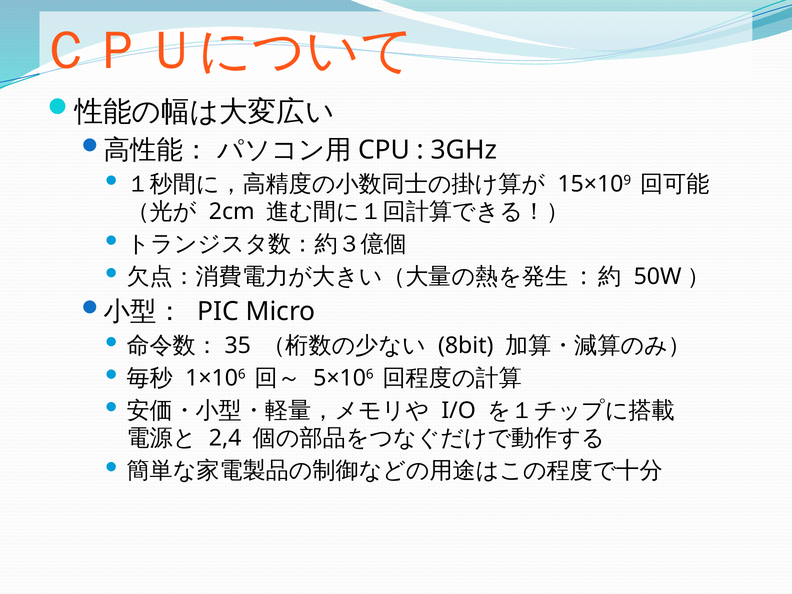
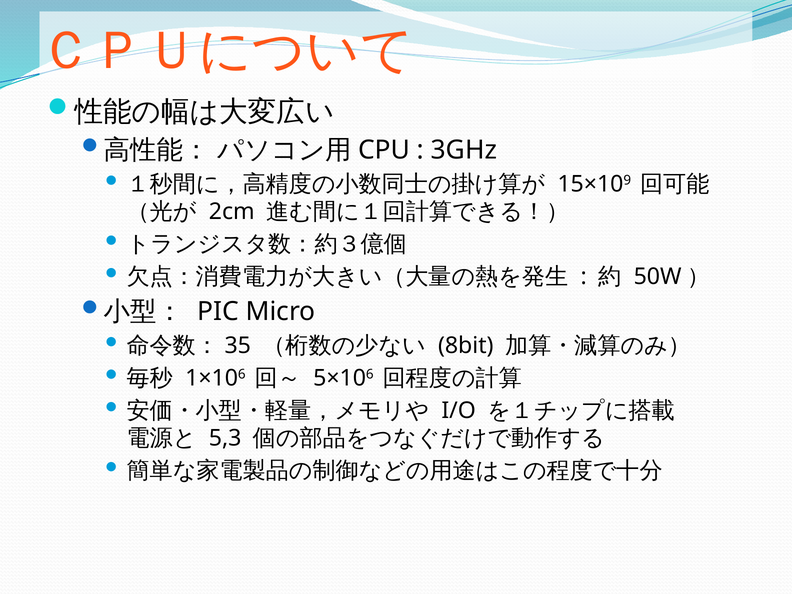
2,4: 2,4 -> 5,3 (225, 438)
